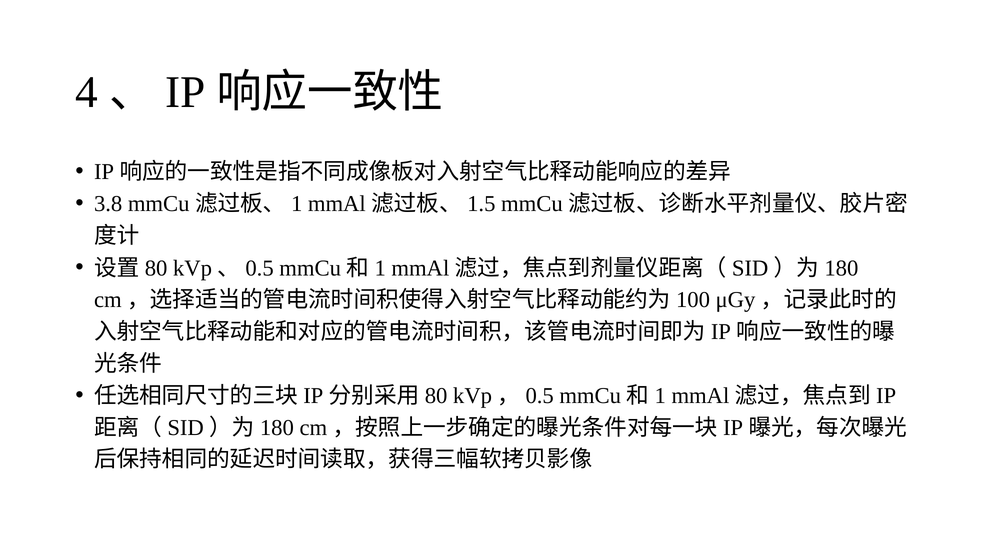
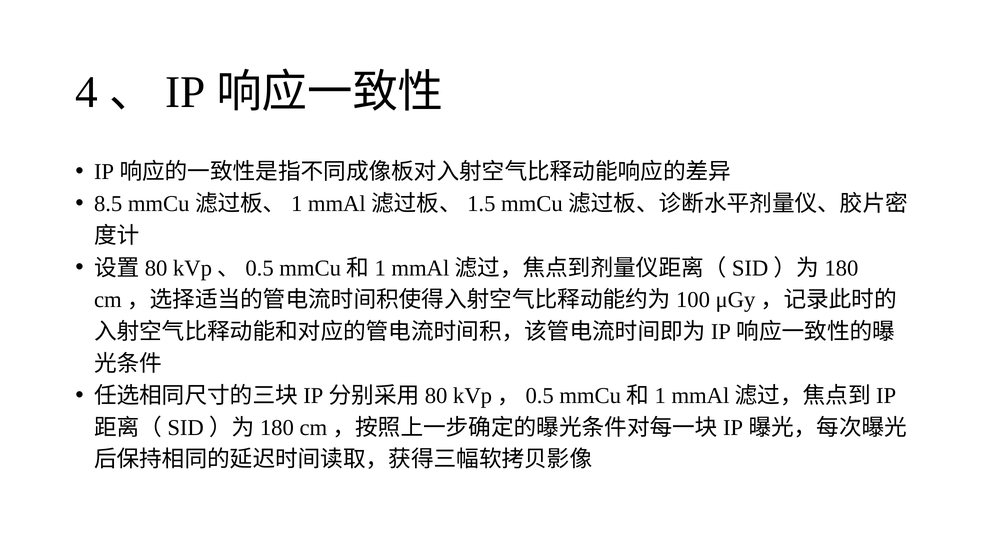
3.8: 3.8 -> 8.5 (108, 204)
